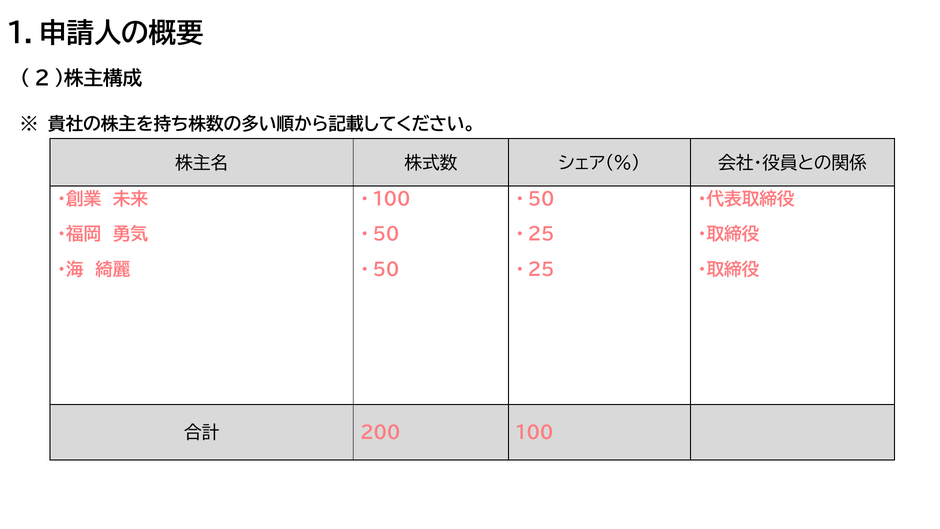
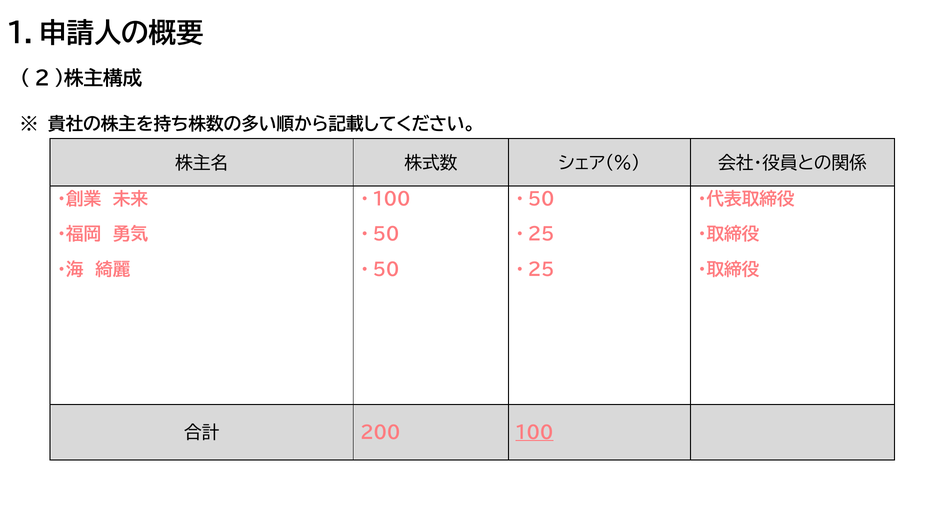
100 underline: none -> present (534, 433)
